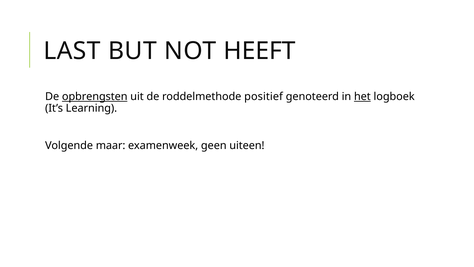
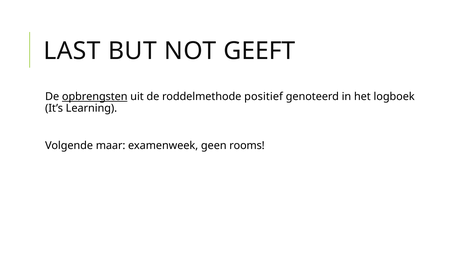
HEEFT: HEEFT -> GEEFT (260, 51)
het underline: present -> none (362, 96)
uiteen: uiteen -> rooms (247, 145)
